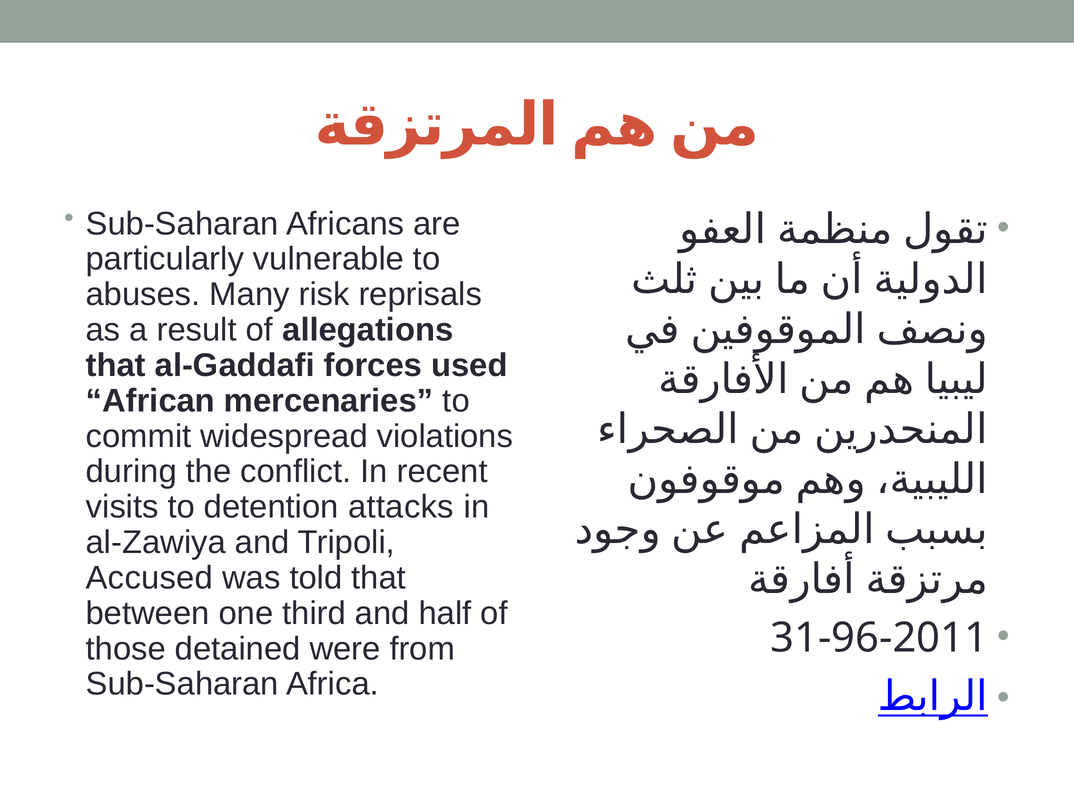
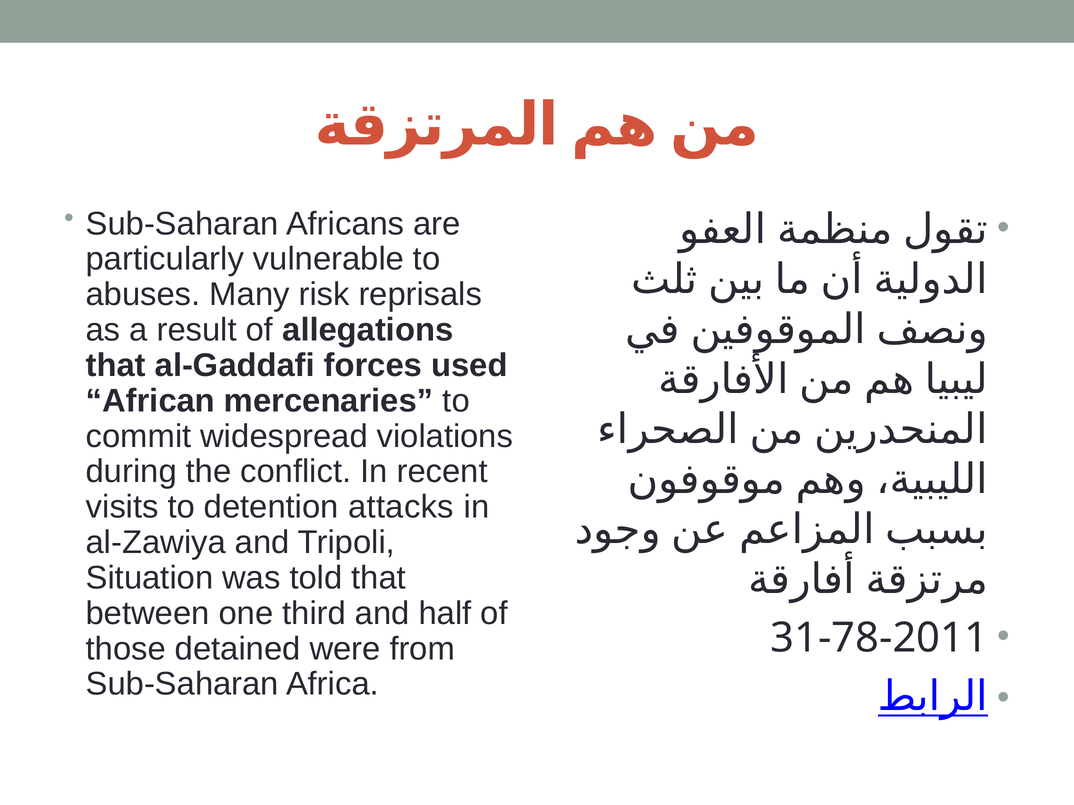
Accused: Accused -> Situation (150, 578)
31-96-2011: 31-96-2011 -> 31-78-2011 (879, 638)
